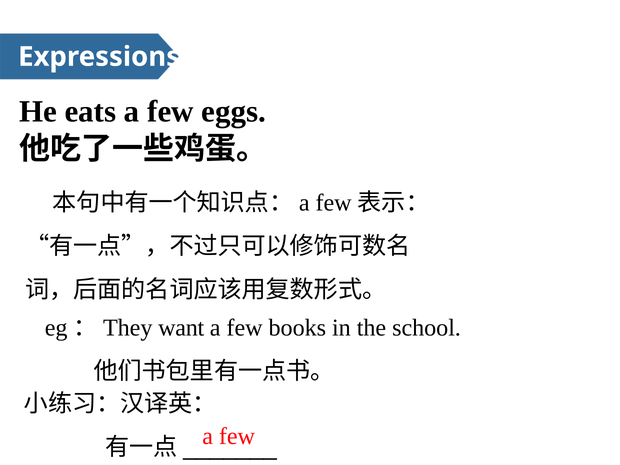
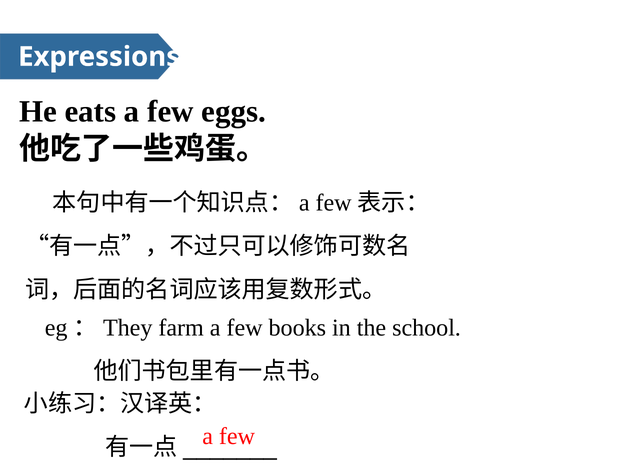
want: want -> farm (181, 328)
